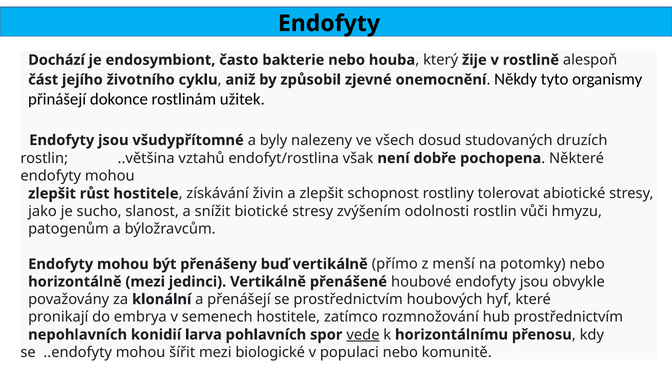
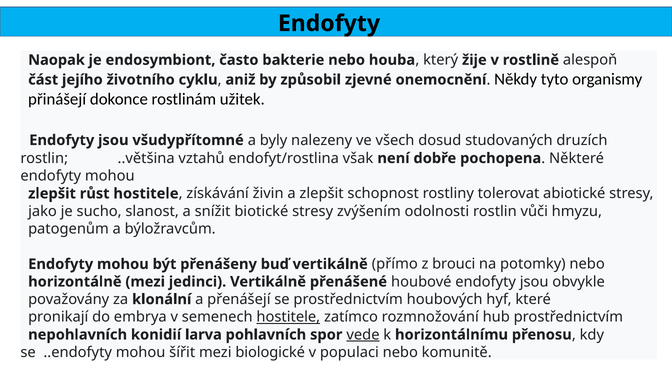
Dochází: Dochází -> Naopak (57, 60)
menší: menší -> brouci (454, 264)
hostitele underline: none -> present (288, 317)
